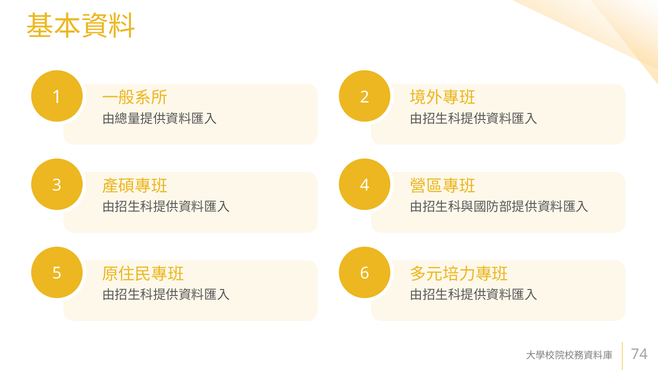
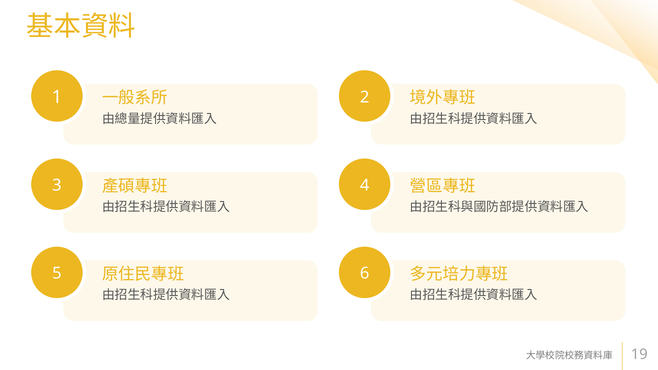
74: 74 -> 19 (639, 355)
